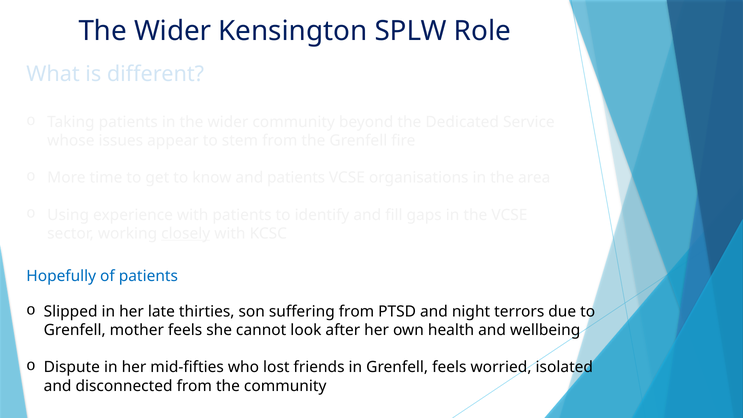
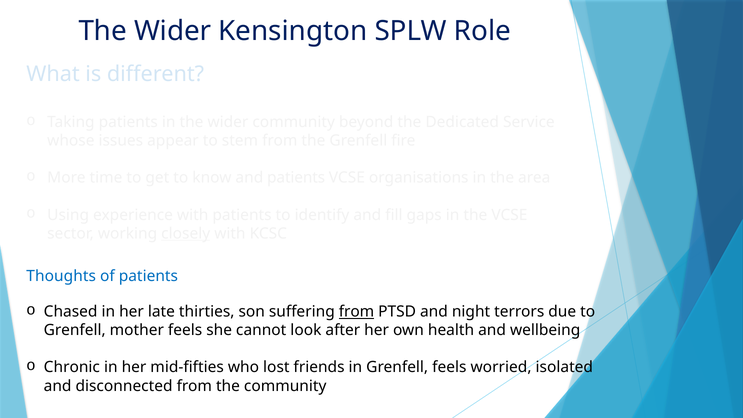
Hopefully: Hopefully -> Thoughts (61, 276)
Slipped: Slipped -> Chased (71, 312)
from underline: none -> present (357, 312)
Dispute: Dispute -> Chronic (72, 367)
